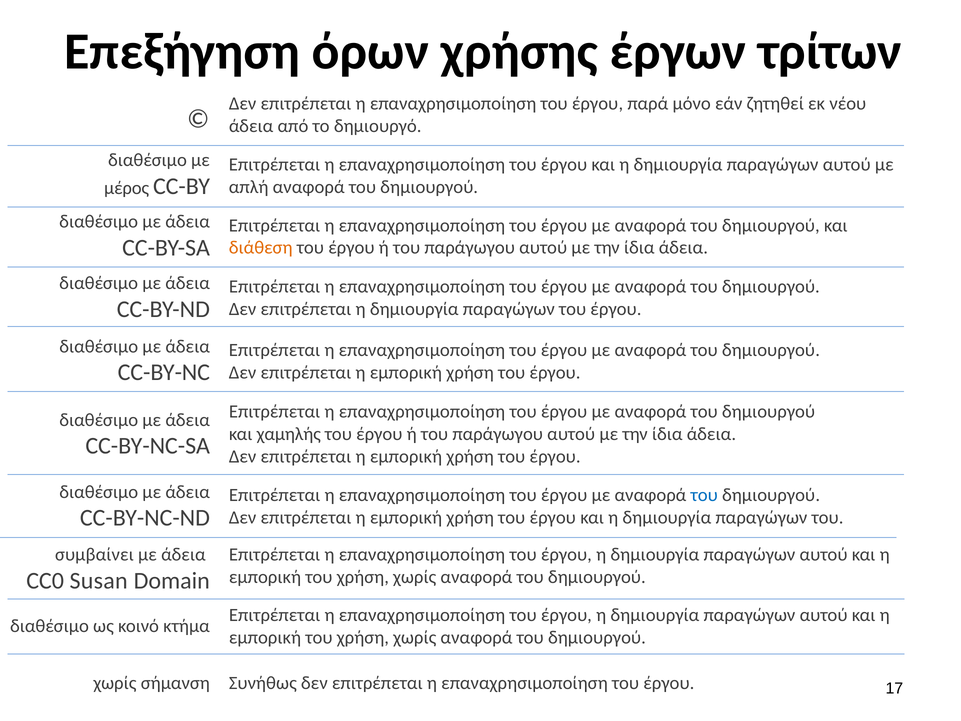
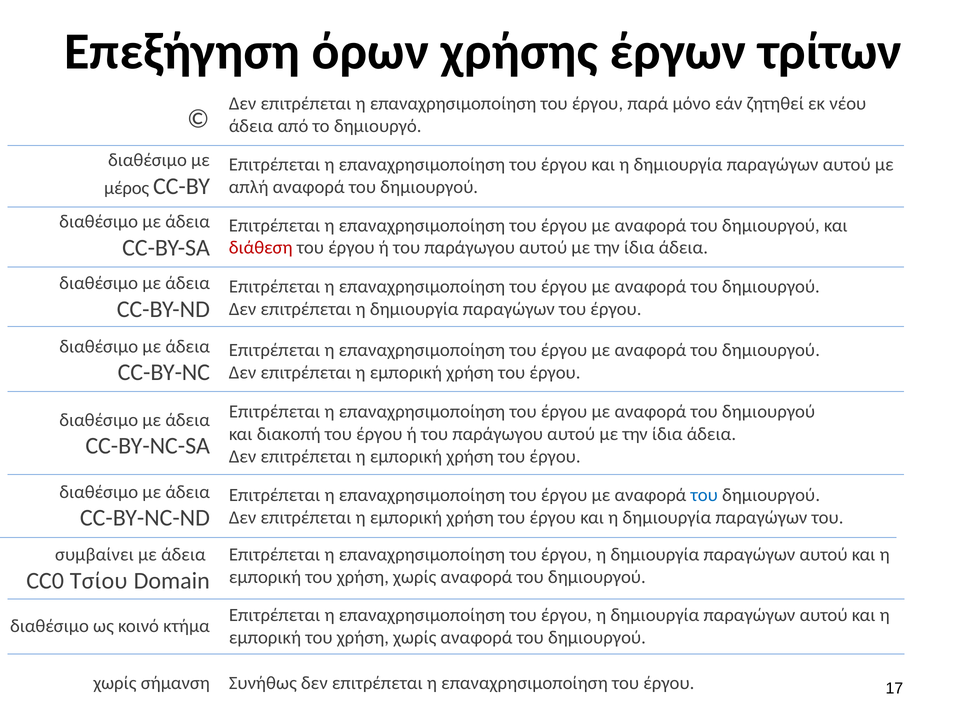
διάθεση colour: orange -> red (261, 248)
χαμηλής: χαμηλής -> διακοπή (289, 434)
Susan: Susan -> Τσίου (99, 581)
